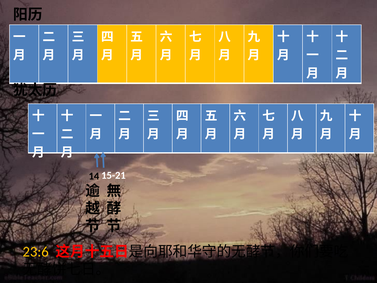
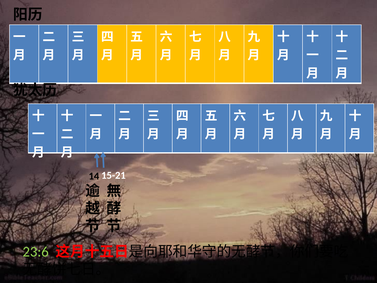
23:6 colour: yellow -> light green (36, 252)
